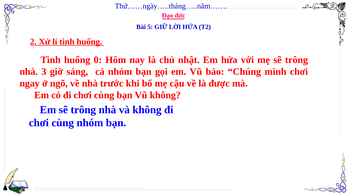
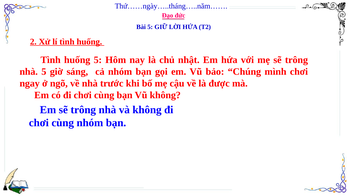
huống 0: 0 -> 5 (98, 60)
nhà 3: 3 -> 5 (44, 72)
